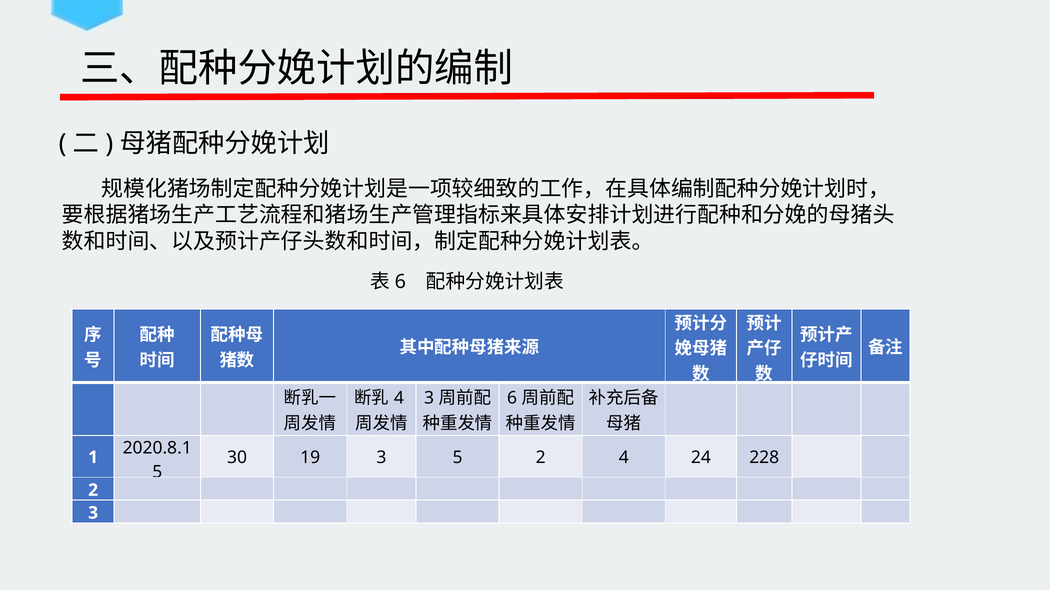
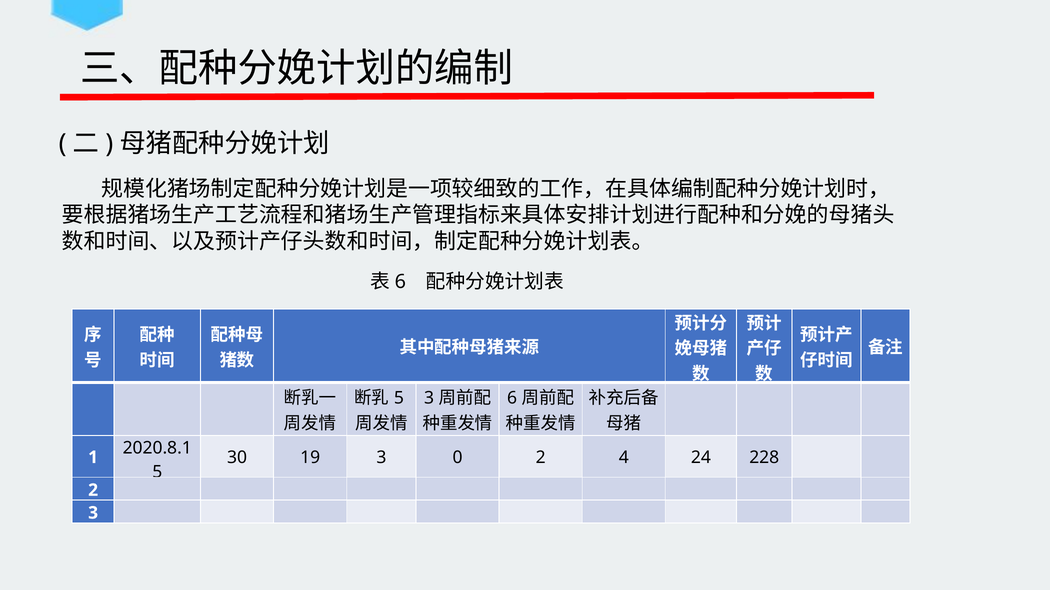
4: 4 -> 5 (399, 399)
3 5: 5 -> 0 (458, 458)
